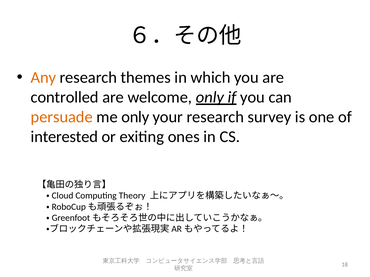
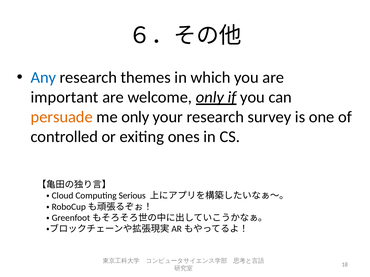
Any colour: orange -> blue (43, 78)
controlled: controlled -> important (65, 97)
interested: interested -> controlled (64, 137)
Theory: Theory -> Serious (132, 196)
